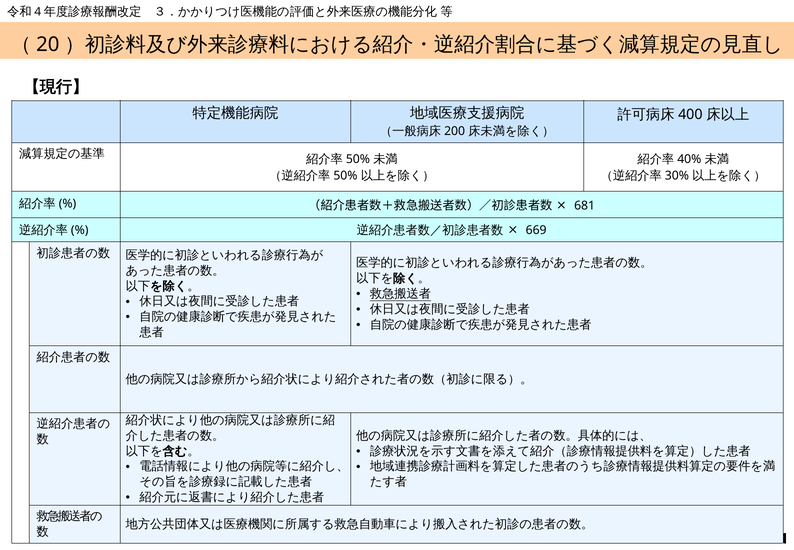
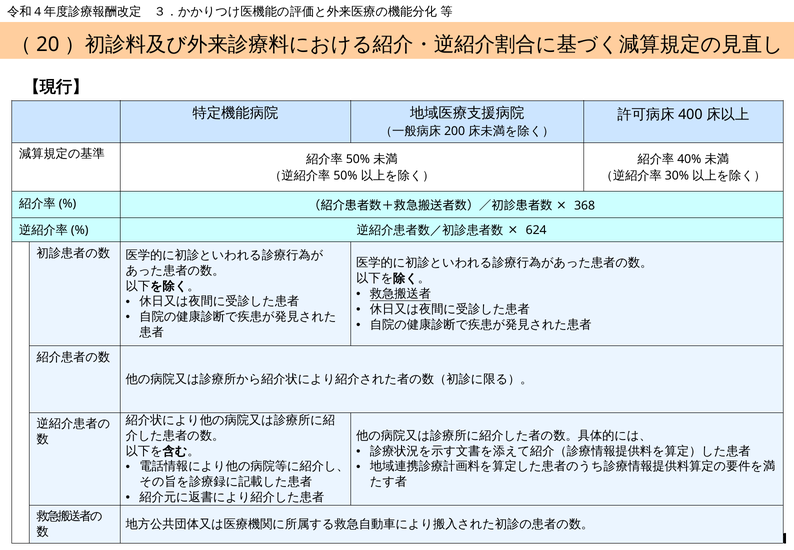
681: 681 -> 368 (585, 205)
669: 669 -> 624 (536, 230)
